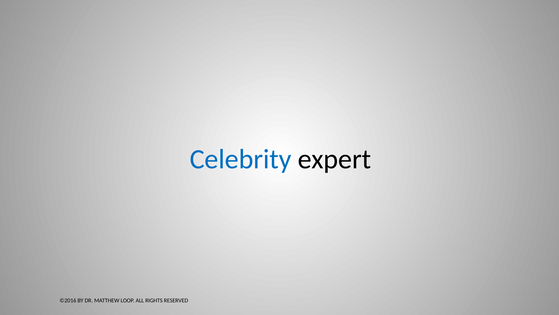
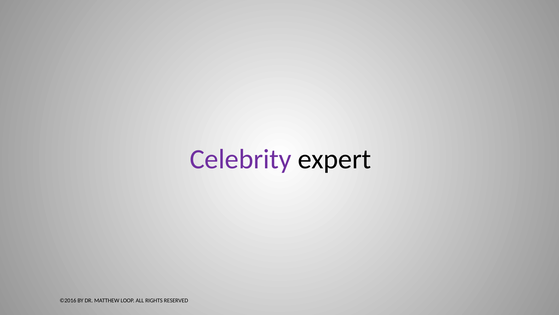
Celebrity colour: blue -> purple (241, 159)
